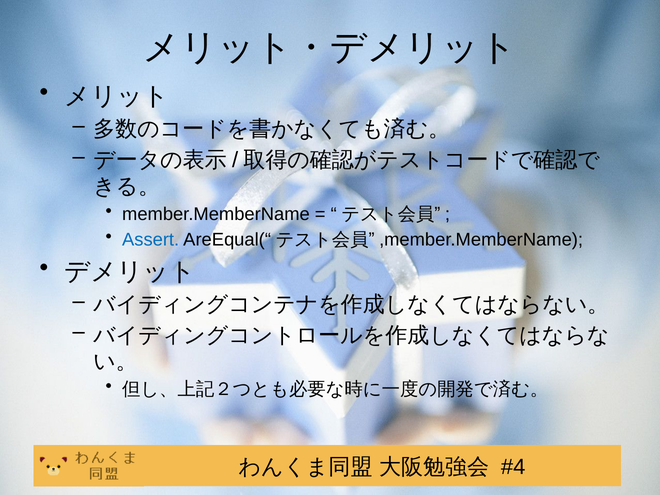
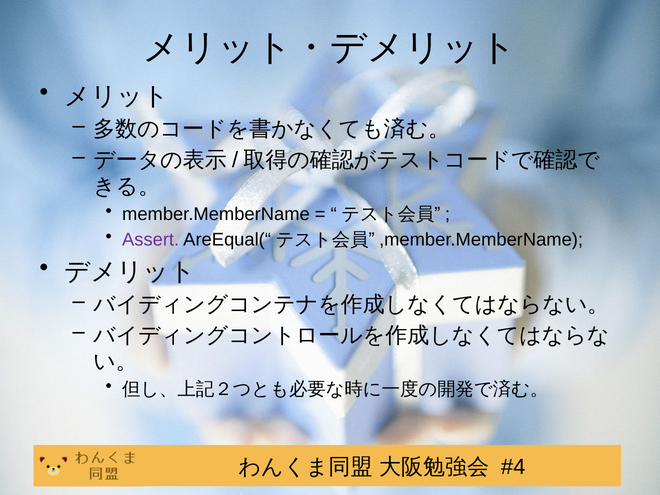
Assert colour: blue -> purple (151, 240)
